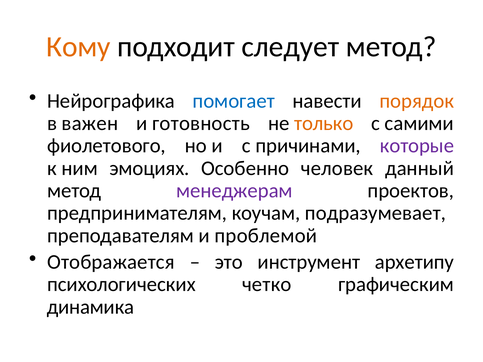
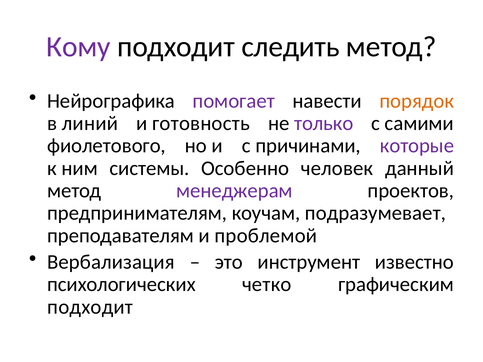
Кому colour: orange -> purple (78, 47)
следует: следует -> следить (291, 47)
помогает colour: blue -> purple (234, 101)
важен: важен -> линий (90, 123)
только colour: orange -> purple (324, 123)
эмоциях: эмоциях -> системы (149, 168)
Отображается: Отображается -> Вербализация (111, 262)
архетипу: архетипу -> известно (414, 262)
динамика: динамика -> подходит (90, 307)
